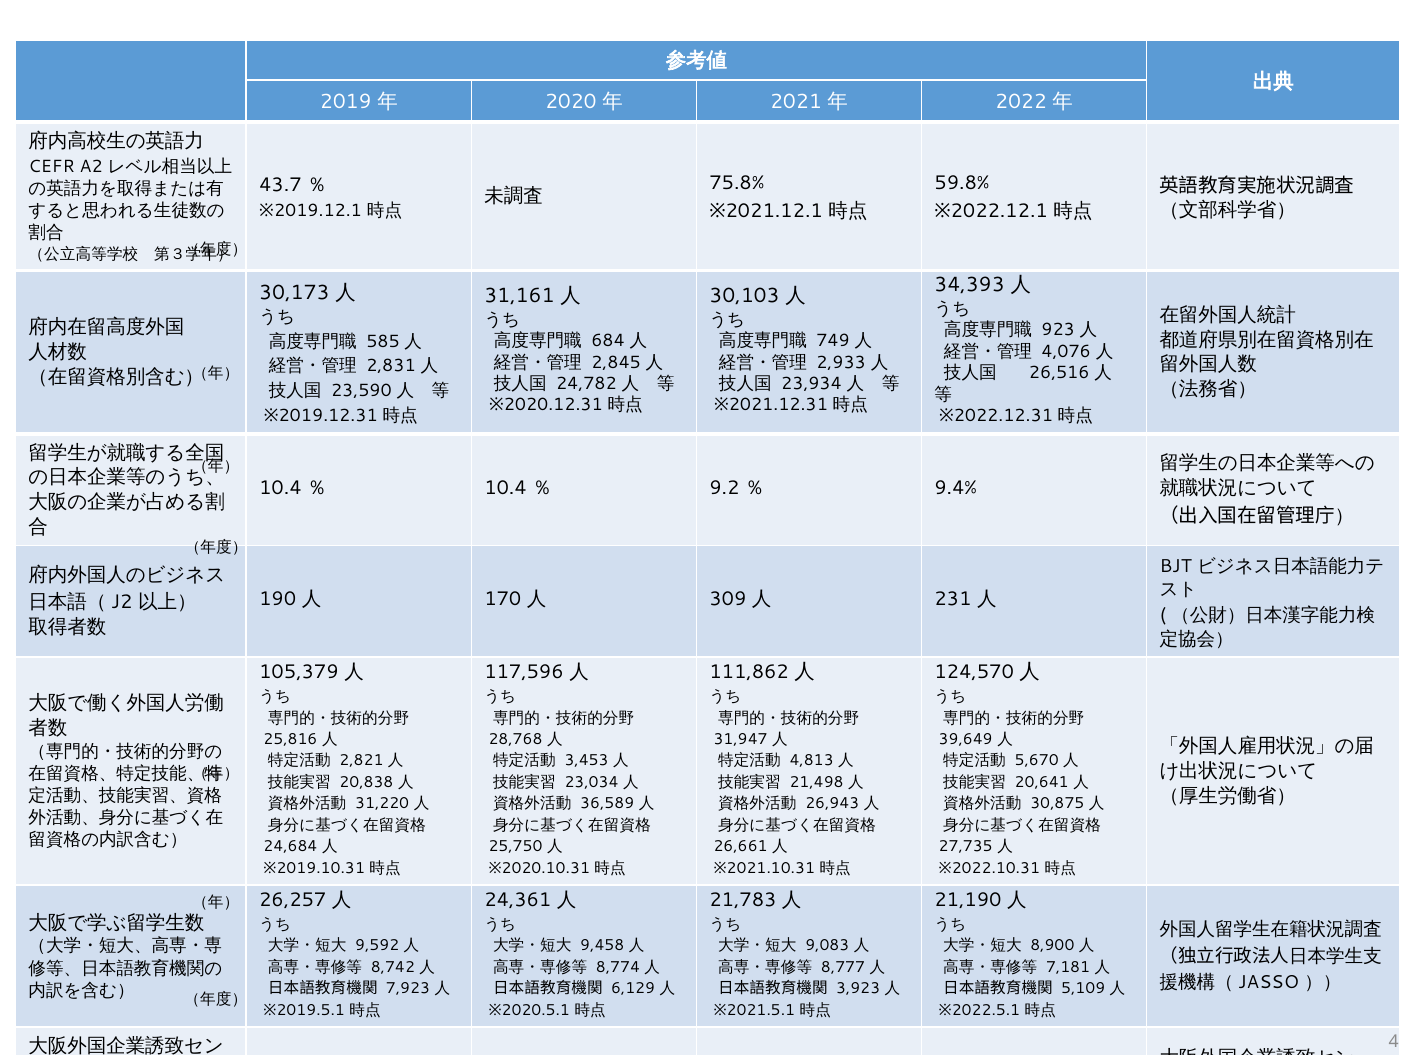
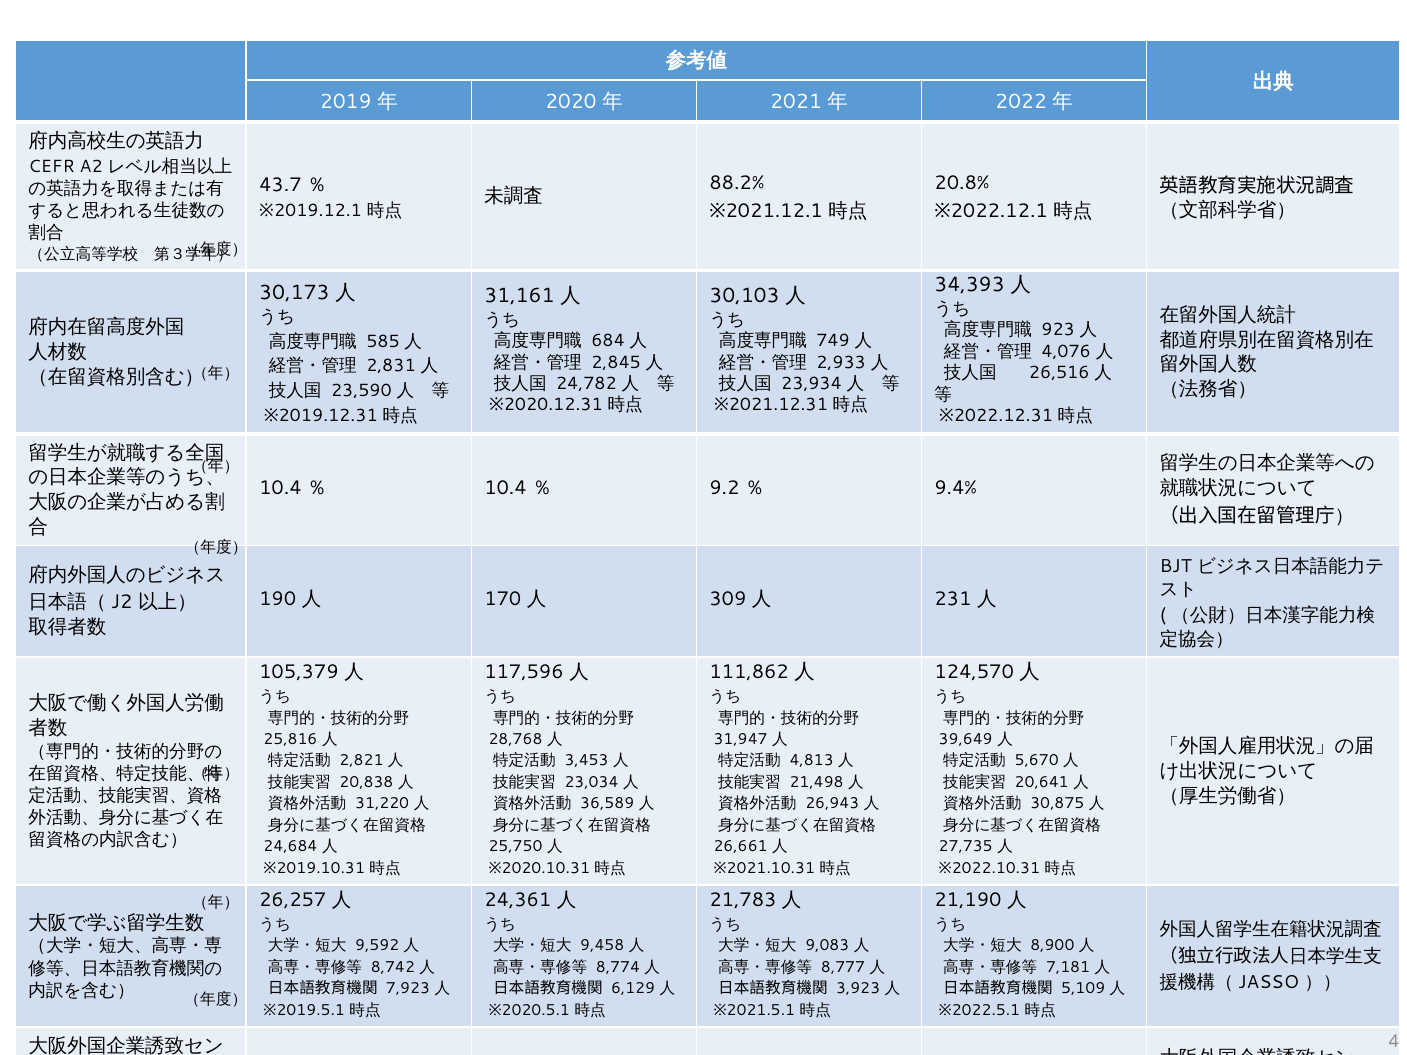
75.8%: 75.8% -> 88.2% (737, 183)
59.8%: 59.8% -> 20.8% (962, 183)
